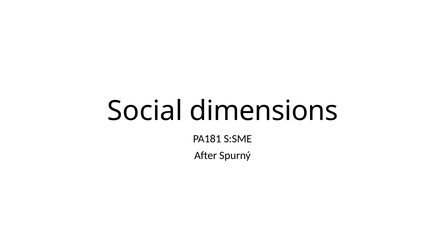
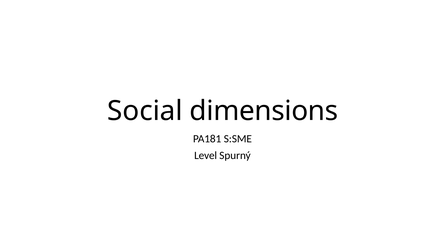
After: After -> Level (206, 156)
